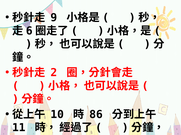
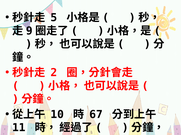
9: 9 -> 5 (54, 18)
6: 6 -> 9 (29, 31)
86: 86 -> 67 (96, 115)
